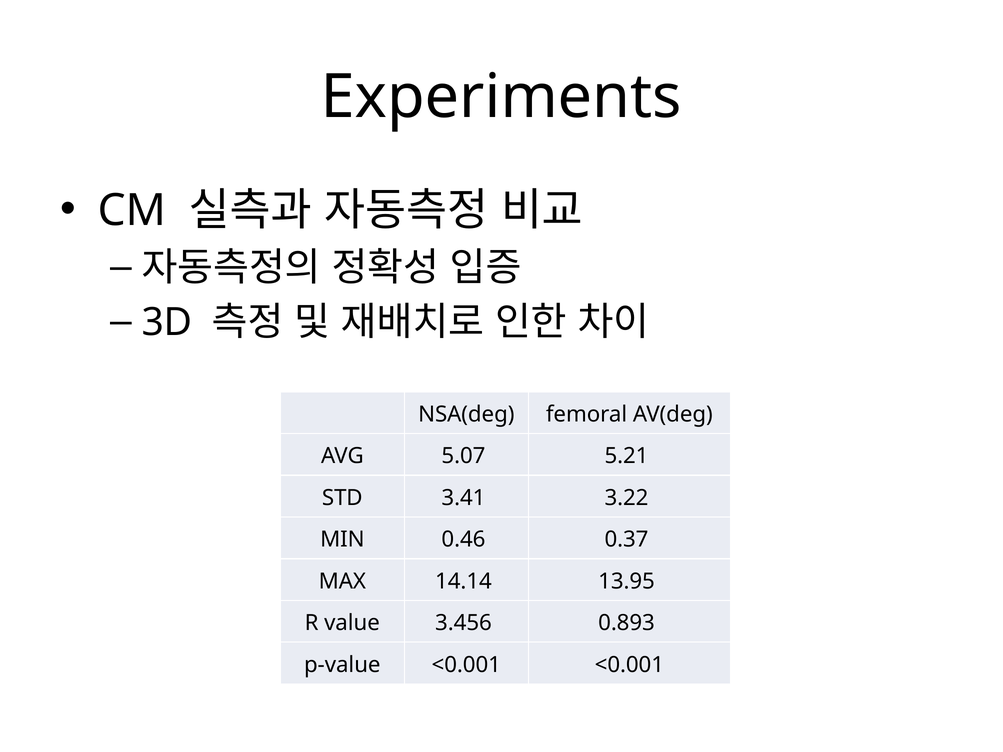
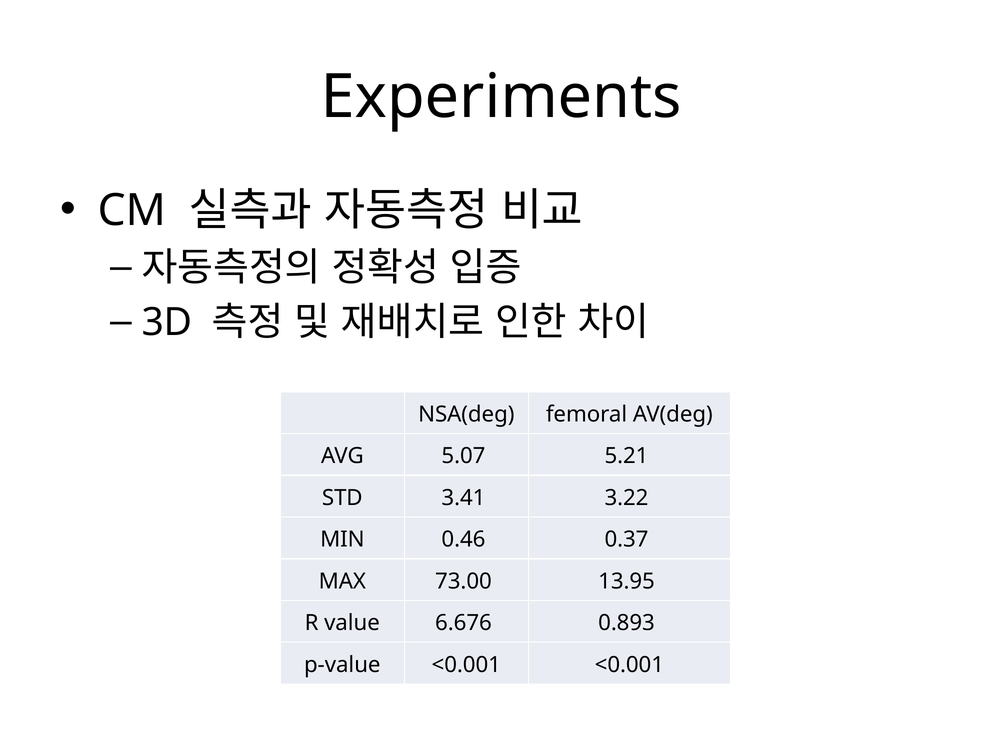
14.14: 14.14 -> 73.00 (463, 581)
3.456: 3.456 -> 6.676 (463, 623)
